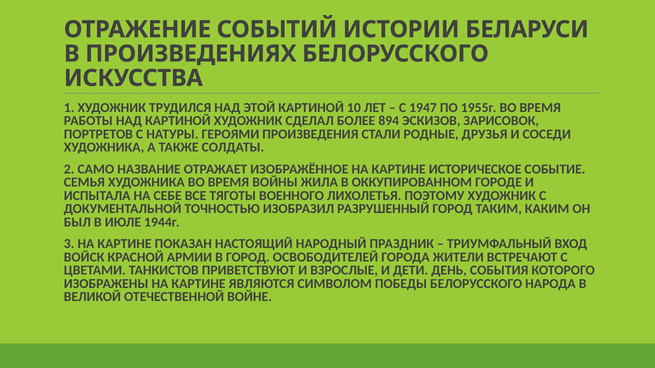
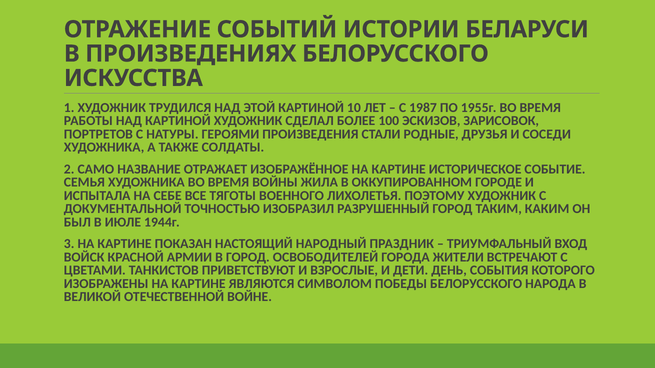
1947: 1947 -> 1987 (423, 108)
894: 894 -> 100 (389, 121)
